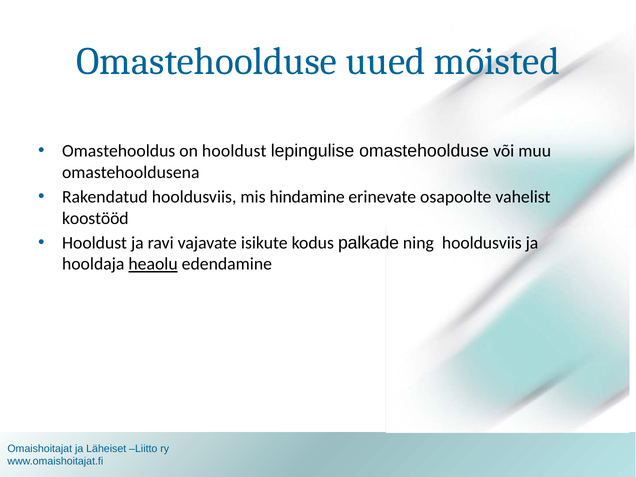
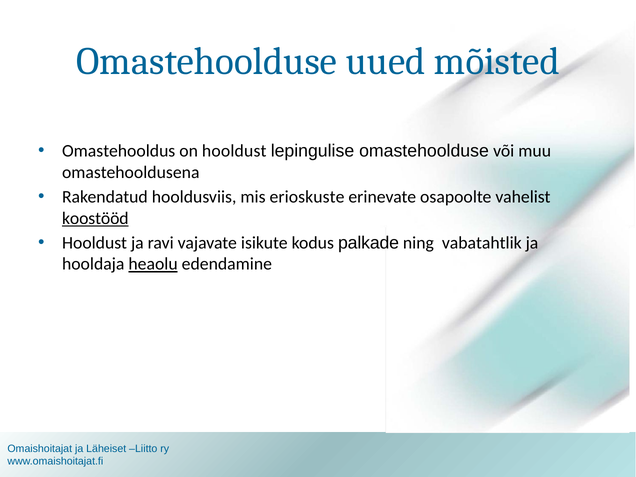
hindamine: hindamine -> erioskuste (307, 197)
koostööd underline: none -> present (95, 218)
ning hooldusviis: hooldusviis -> vabatahtlik (482, 243)
